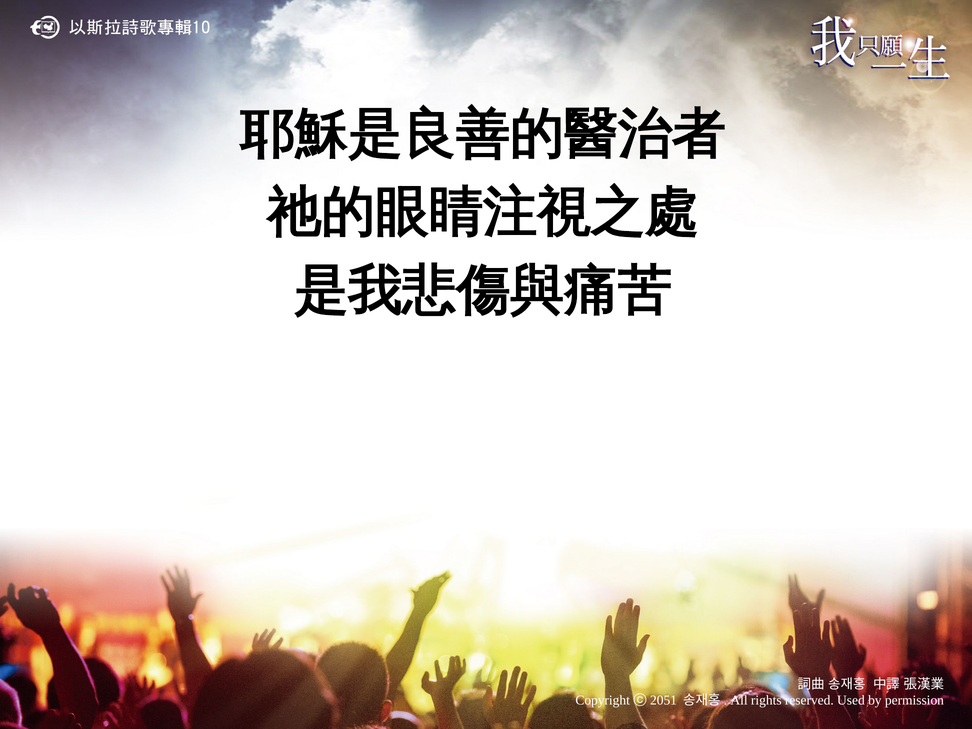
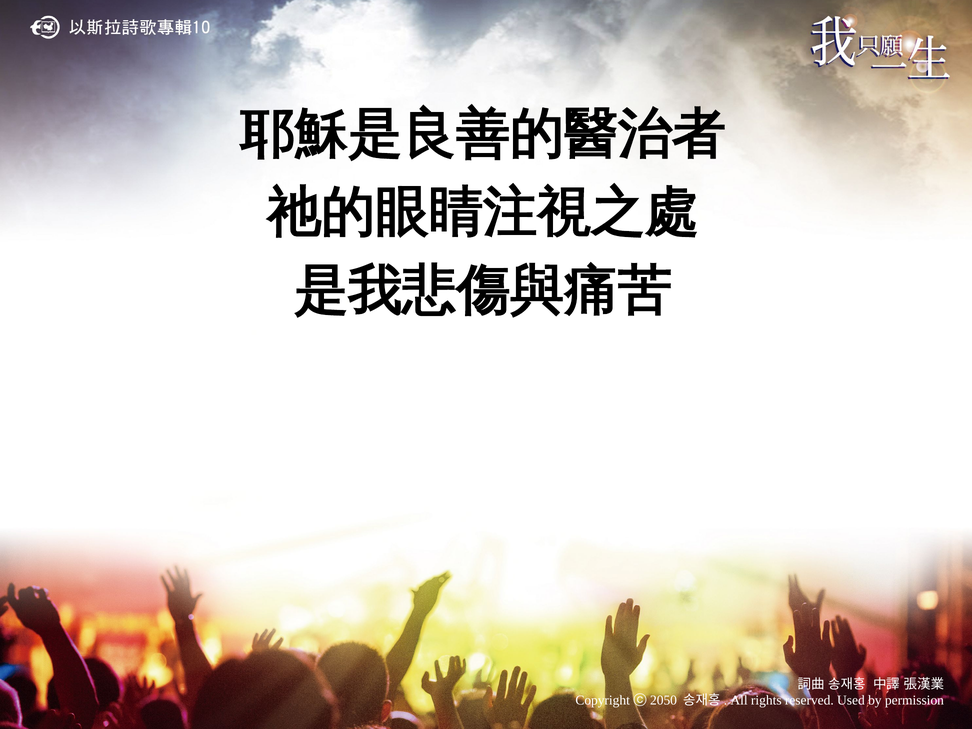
2051: 2051 -> 2050 (664, 700)
